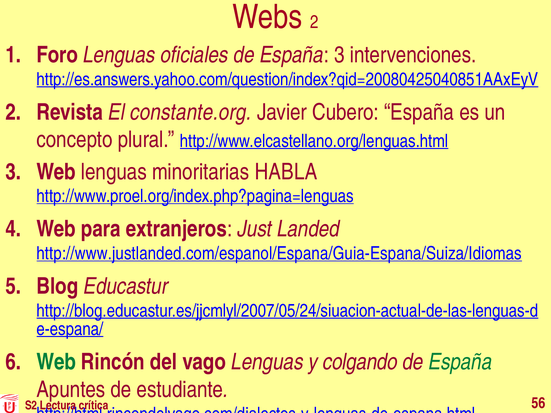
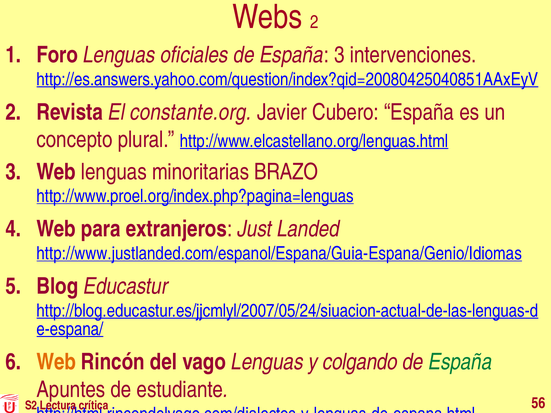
HABLA: HABLA -> BRAZO (286, 172)
http://www.justlanded.com/espanol/Espana/Guia-Espana/Suiza/Idiomas: http://www.justlanded.com/espanol/Espana/Guia-Espana/Suiza/Idiomas -> http://www.justlanded.com/espanol/Espana/Guia-Espana/Genio/Idiomas (279, 254)
Web colour: green -> orange (56, 362)
